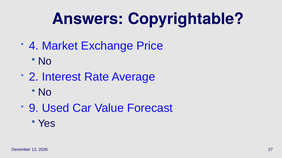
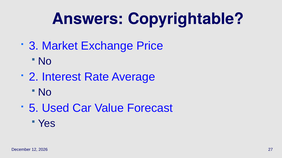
4: 4 -> 3 (34, 46)
9: 9 -> 5 (34, 108)
